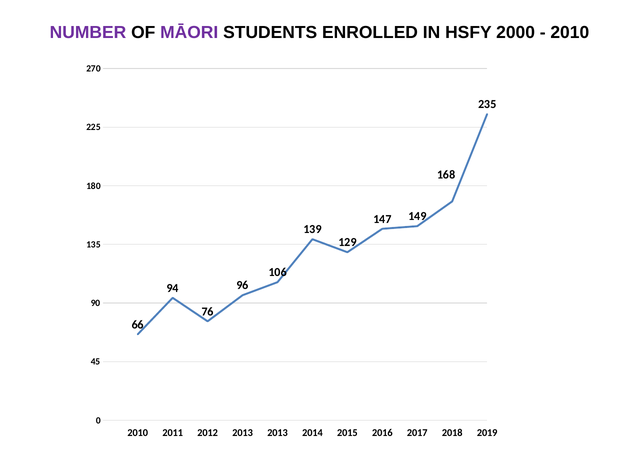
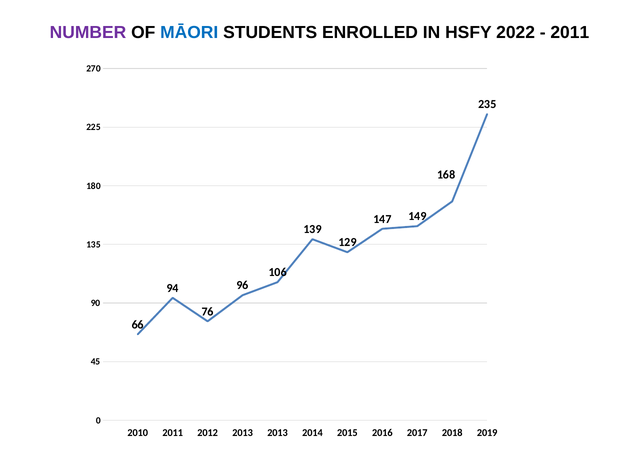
MĀORI colour: purple -> blue (189, 32)
2000: 2000 -> 2022 (516, 32)
2010: 2010 -> 2011 (570, 32)
